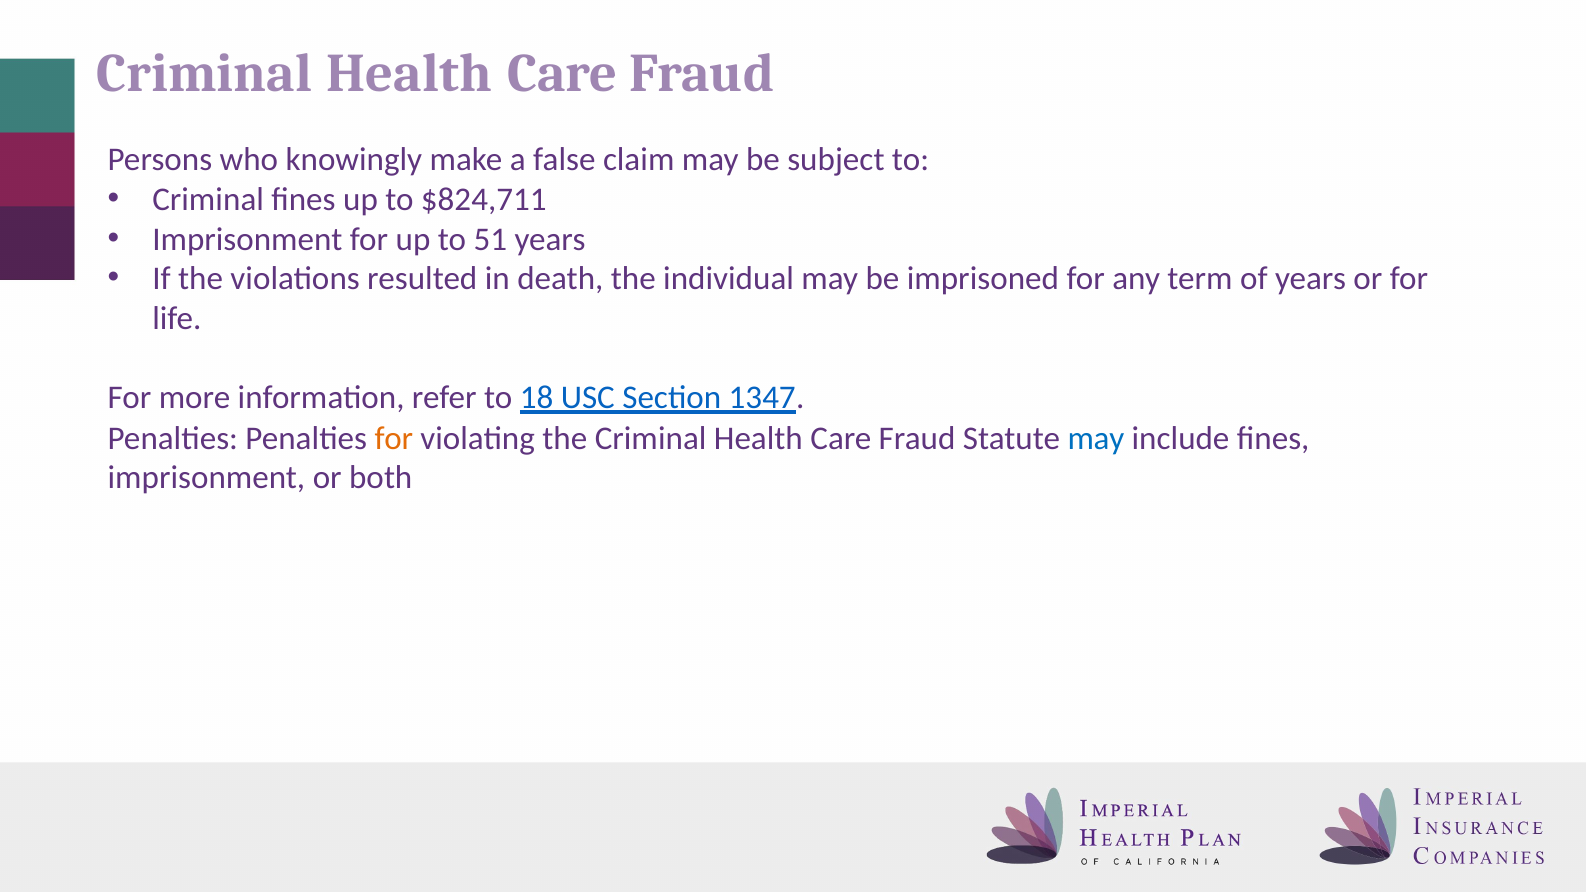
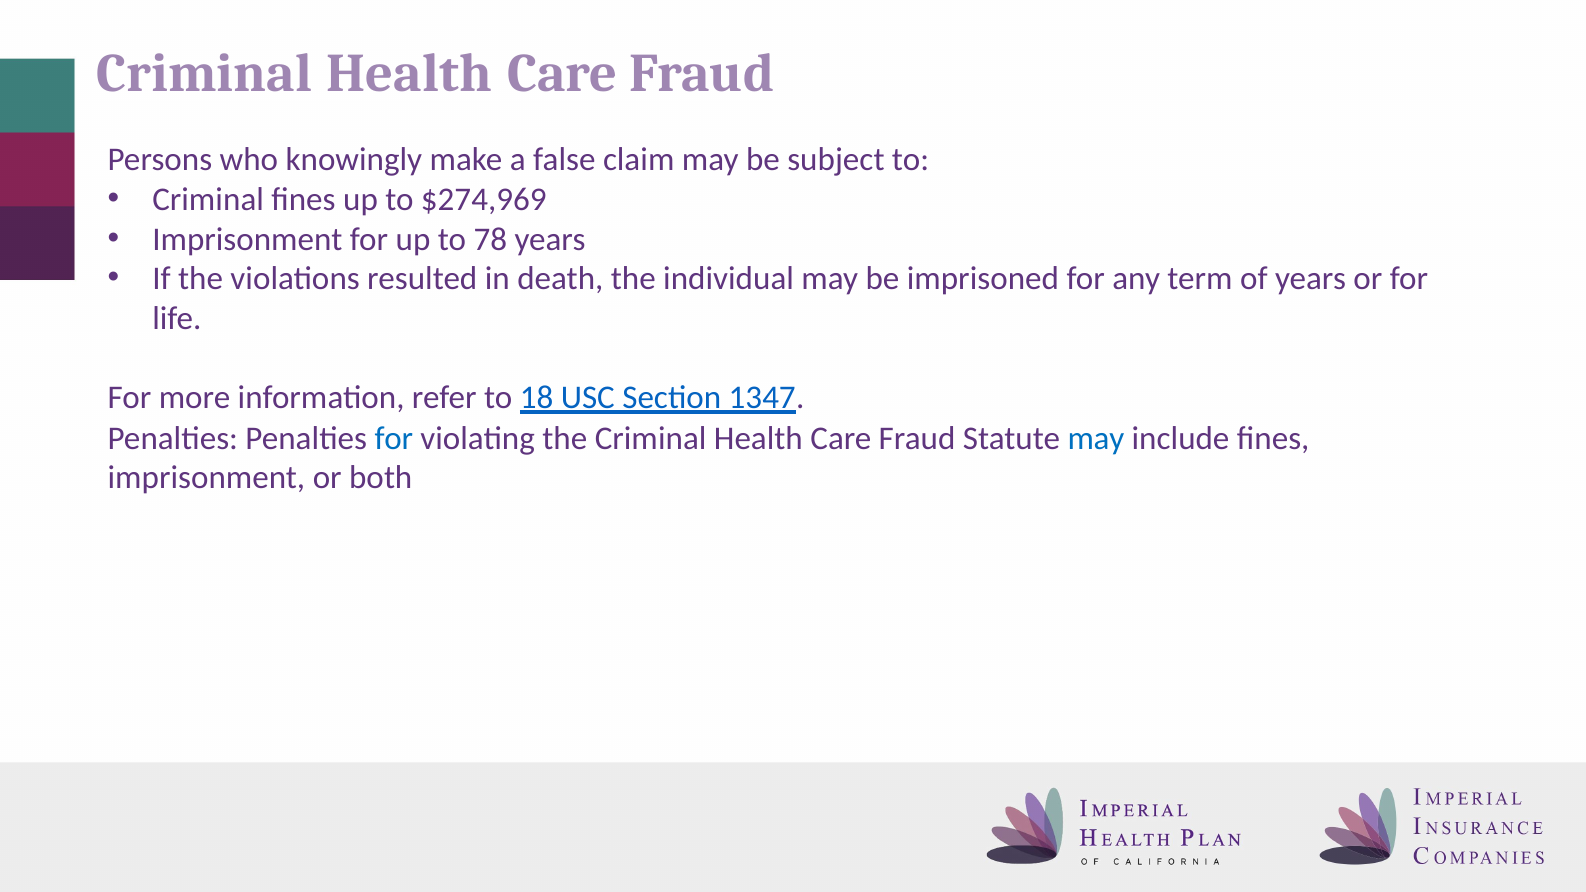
$824,711: $824,711 -> $274,969 (484, 200)
51: 51 -> 78 (490, 239)
for colour: orange -> blue (394, 438)
